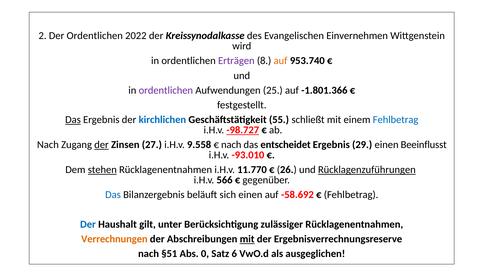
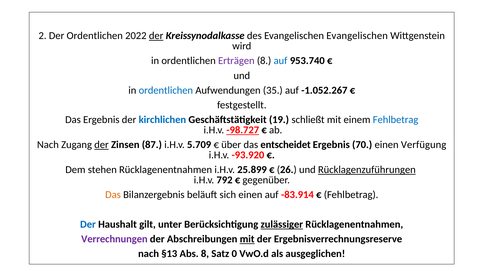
der underline: none -> present (156, 36)
Evangelischen Einvernehmen: Einvernehmen -> Evangelischen (357, 36)
auf colour: orange -> blue (281, 61)
ordentlichen colour: purple -> blue (166, 90)
25: 25 -> 35 (273, 90)
-1.801.366: -1.801.366 -> -1.052.267 (324, 90)
Das underline: present -> none (73, 120)
55: 55 -> 19 (279, 120)
27: 27 -> 87 (152, 145)
9.558: 9.558 -> 5.709 (199, 145)
nach: nach -> über (231, 145)
29: 29 -> 70 (362, 145)
Beeinflusst: Beeinflusst -> Verfügung (424, 145)
-93.010: -93.010 -> -93.920 (248, 155)
stehen underline: present -> none (102, 170)
11.770: 11.770 -> 25.899 (252, 170)
566: 566 -> 792 (225, 180)
Das colour: blue -> orange (113, 195)
-58.692: -58.692 -> -83.914 (297, 195)
zulässiger underline: none -> present (282, 224)
Verrechnungen colour: orange -> purple (114, 239)
§51: §51 -> §13 (169, 253)
Abs 0: 0 -> 8 (205, 253)
6: 6 -> 0 (234, 253)
